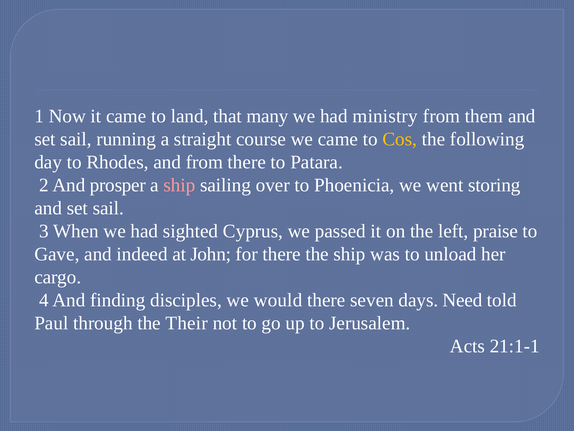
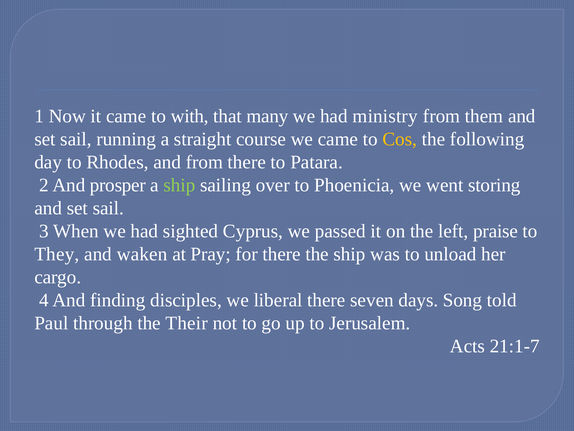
land: land -> with (190, 116)
ship colour: pink -> light green (179, 185)
Gave: Gave -> They (57, 254)
indeed: indeed -> waken (142, 254)
John: John -> Pray (211, 254)
would: would -> liberal (278, 300)
Need: Need -> Song (462, 300)
21:1-1: 21:1-1 -> 21:1-7 (515, 346)
